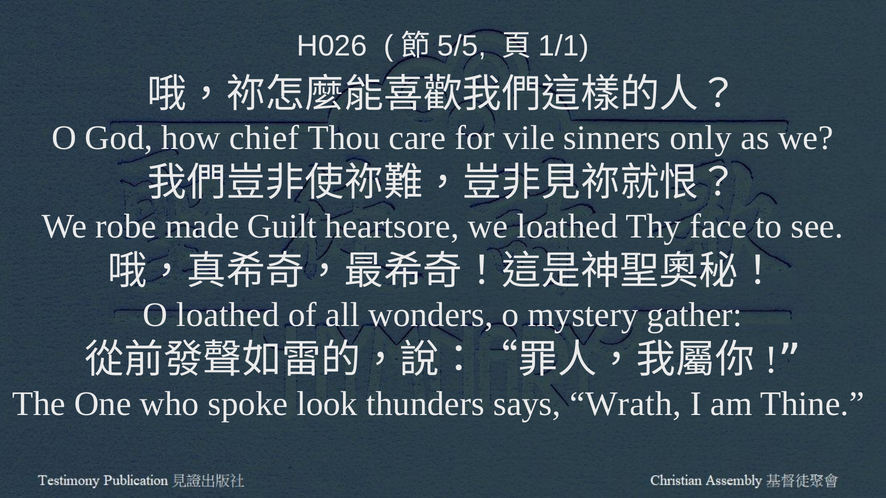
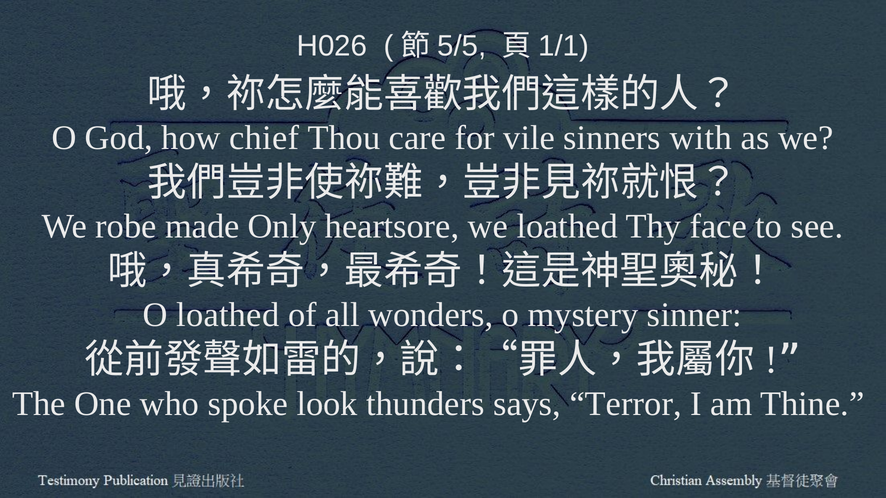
only: only -> with (701, 138)
Guilt: Guilt -> Only (282, 227)
gather: gather -> sinner (694, 315)
Wrath: Wrath -> Terror (626, 404)
